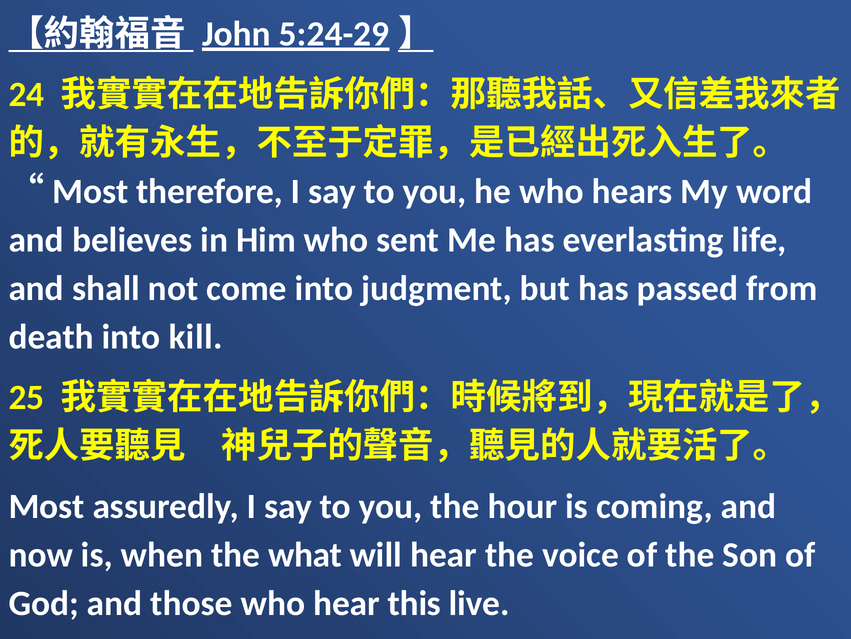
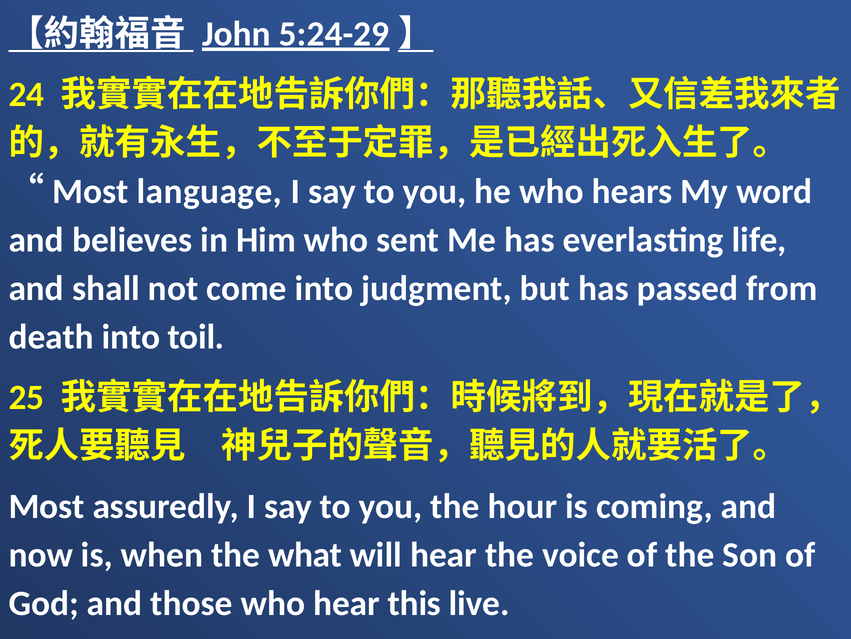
therefore: therefore -> language (209, 191)
kill: kill -> toil (196, 337)
